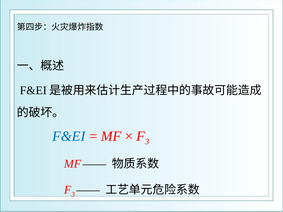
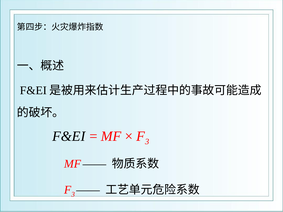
F&EI colour: blue -> black (69, 136)
